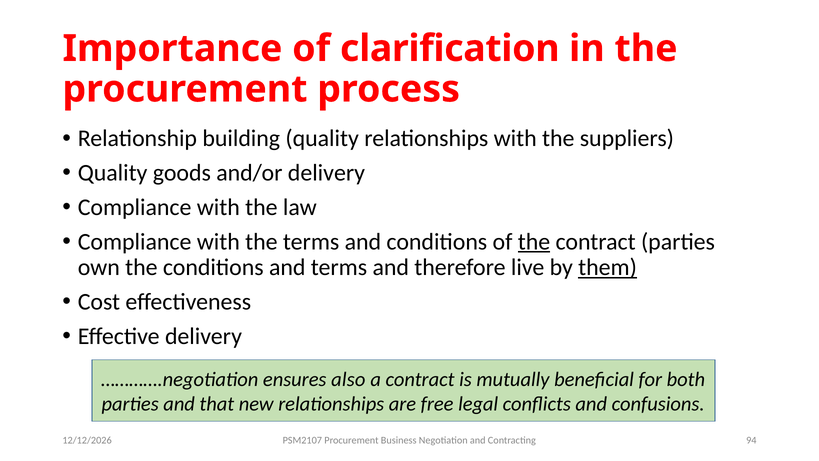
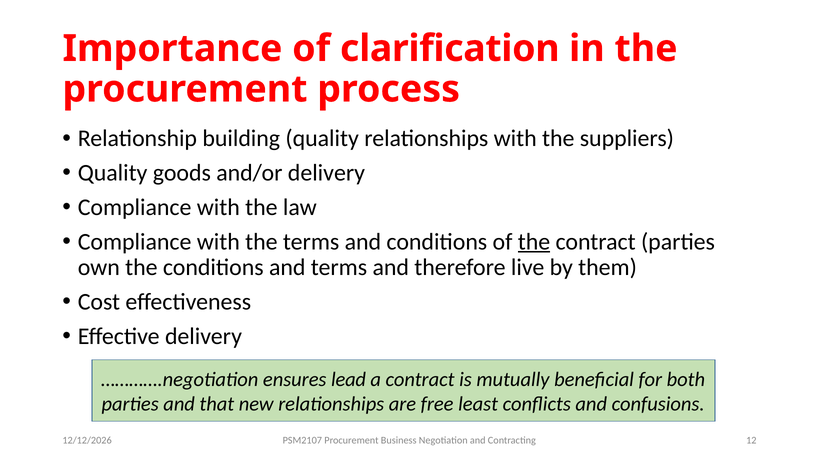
them underline: present -> none (608, 267)
also: also -> lead (349, 379)
legal: legal -> least (478, 404)
94: 94 -> 12 (751, 440)
